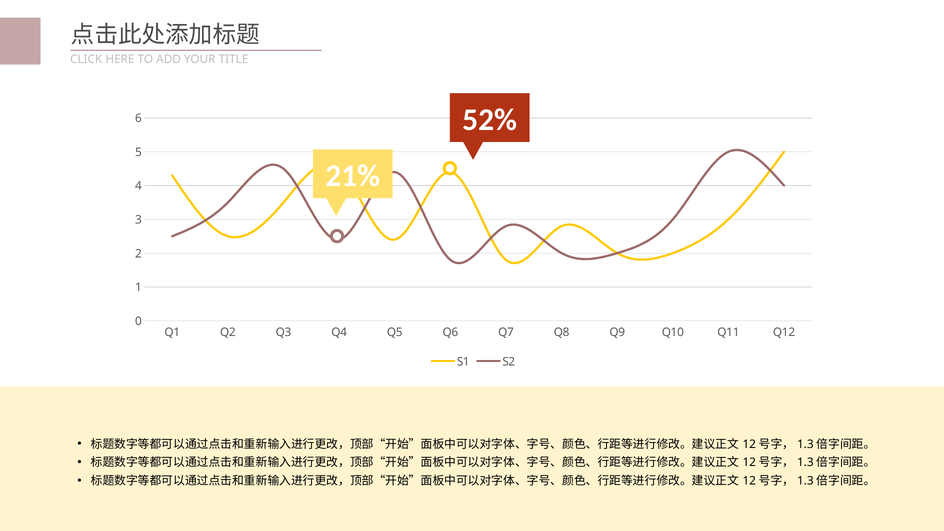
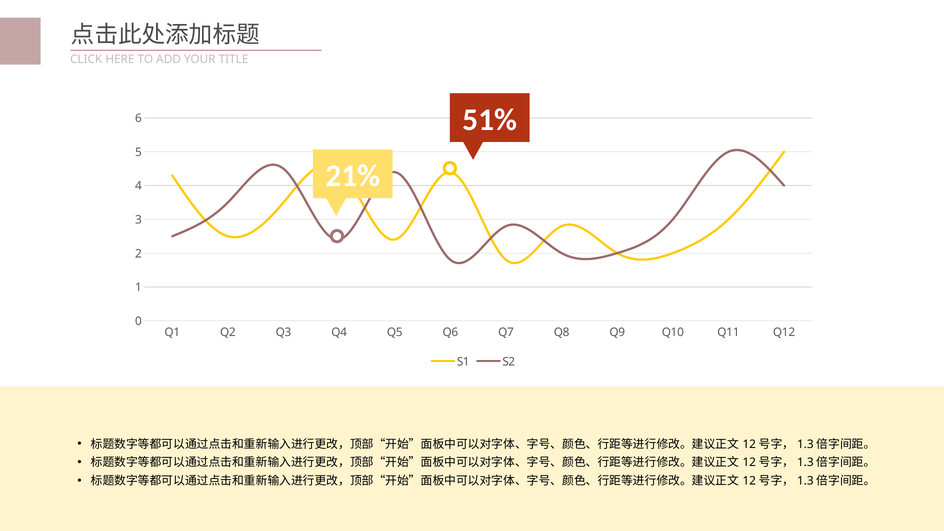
52%: 52% -> 51% (490, 120)
